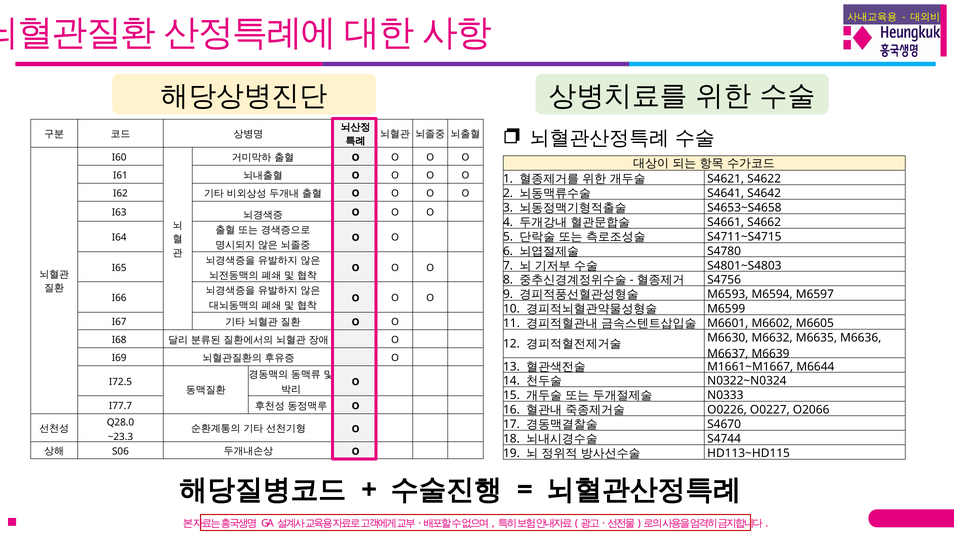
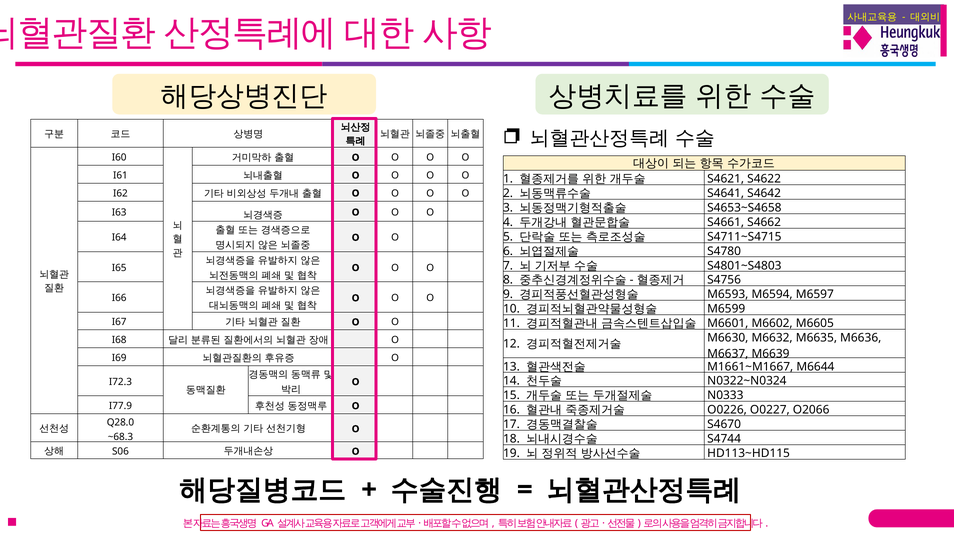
I72.5: I72.5 -> I72.3 (120, 382)
I77.7: I77.7 -> I77.9 (120, 406)
~23.3: ~23.3 -> ~68.3 (120, 438)
